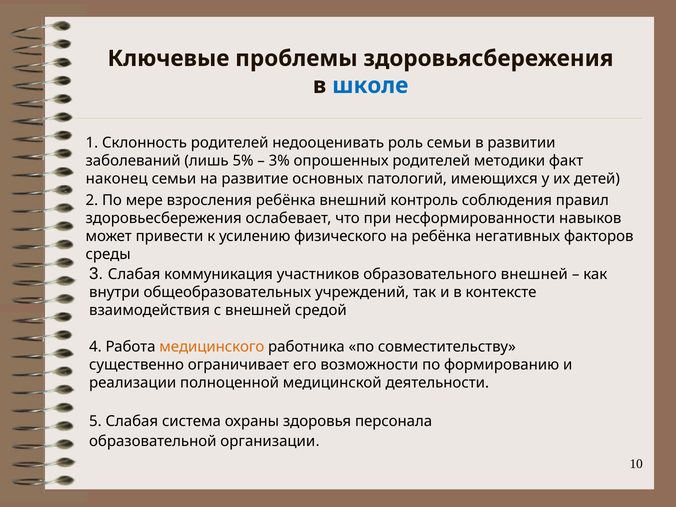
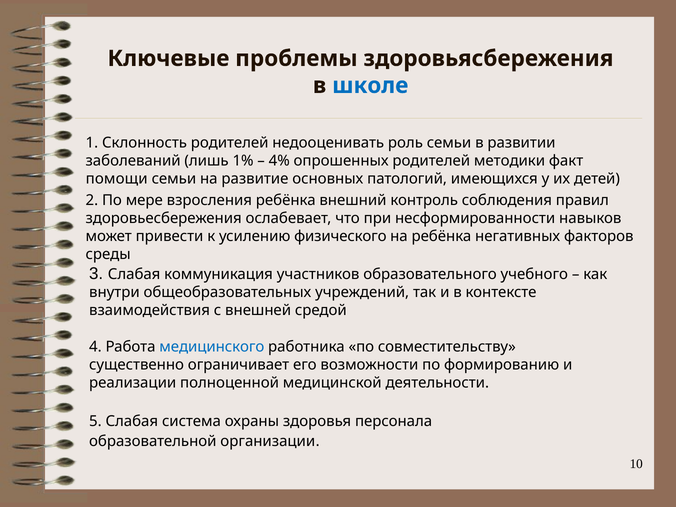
5%: 5% -> 1% (243, 161)
3%: 3% -> 4% (279, 161)
наконец: наконец -> помощи (117, 179)
образовательного внешней: внешней -> учебного (534, 274)
медицинского colour: orange -> blue (212, 347)
